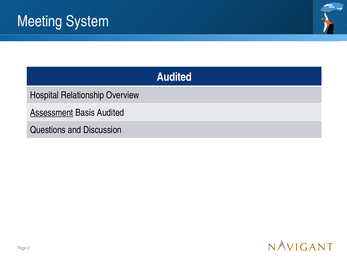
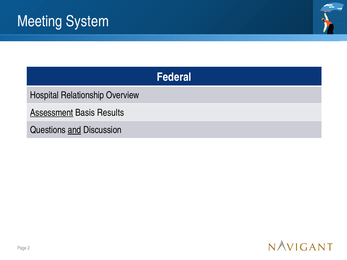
Audited: Audited -> Federal (174, 77)
Basis Audited: Audited -> Results (111, 113)
and underline: none -> present (74, 130)
